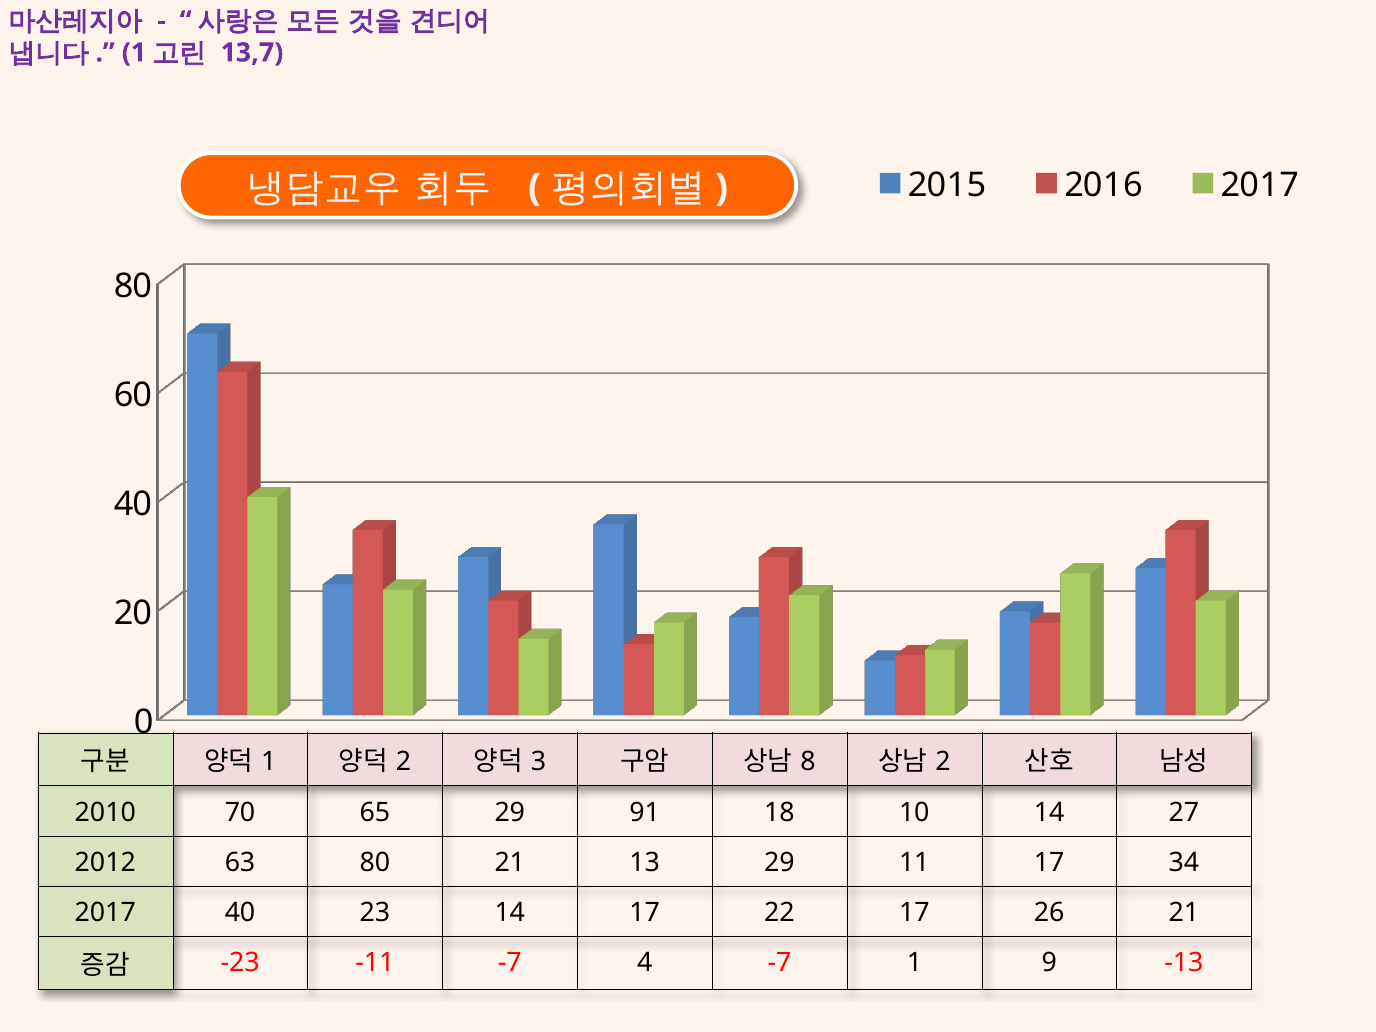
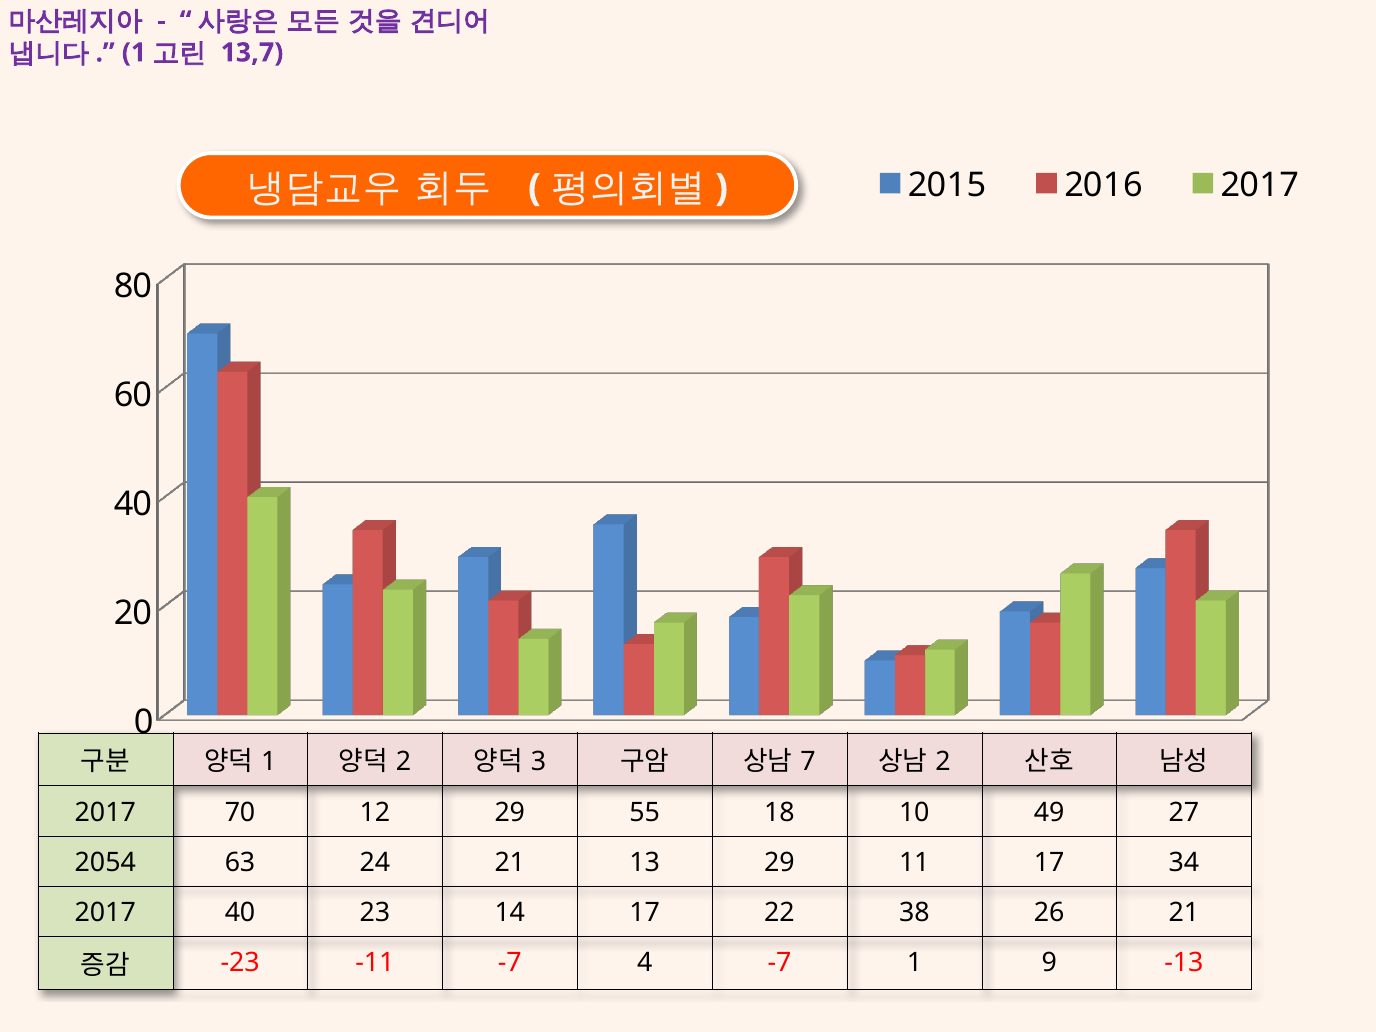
8: 8 -> 7 (808, 762)
2010: 2010 -> 2017 (105, 812)
65: 65 -> 12 (375, 812)
91: 91 -> 55 (645, 812)
10 14: 14 -> 49 (1049, 812)
2012: 2012 -> 2054 (105, 862)
63 80: 80 -> 24 (375, 862)
22 17: 17 -> 38 (914, 913)
